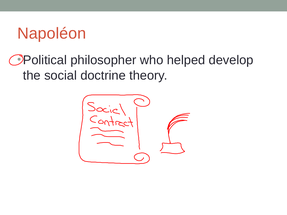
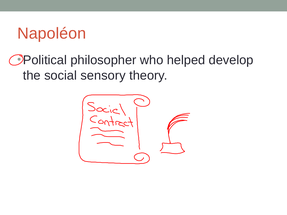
doctrine: doctrine -> sensory (103, 76)
